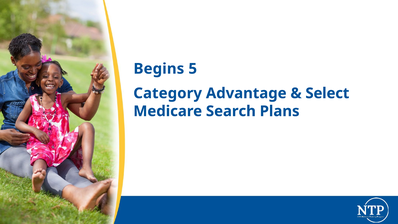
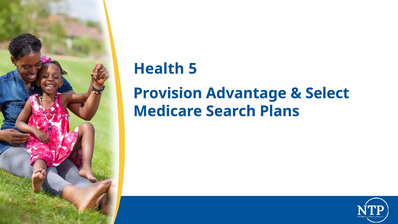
Begins: Begins -> Health (159, 69)
Category: Category -> Provision (168, 93)
